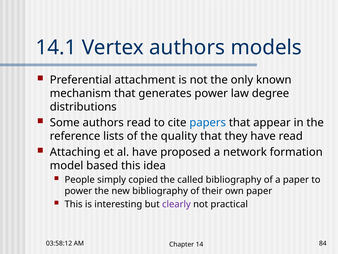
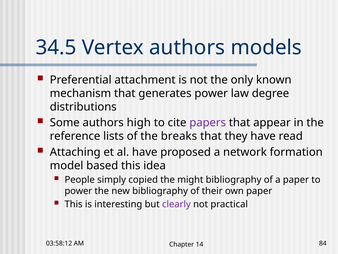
14.1: 14.1 -> 34.5 (56, 47)
authors read: read -> high (139, 122)
papers colour: blue -> purple (208, 122)
quality: quality -> breaks (179, 136)
called: called -> might (190, 179)
